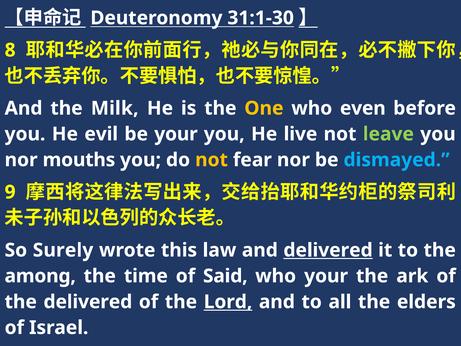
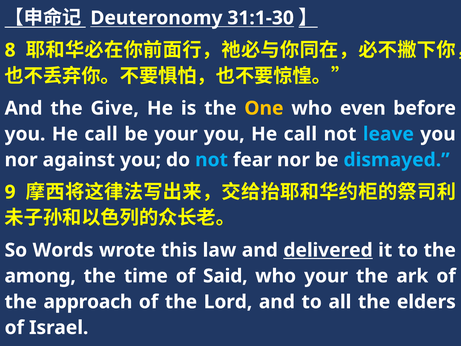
Milk: Milk -> Give (115, 108)
evil: evil -> call (101, 134)
live: live -> call (300, 134)
leave colour: light green -> light blue (388, 134)
mouths: mouths -> against (79, 160)
not colour: yellow -> light blue (212, 160)
Surely: Surely -> Words (63, 250)
the delivered: delivered -> approach (88, 302)
Lord underline: present -> none (228, 302)
